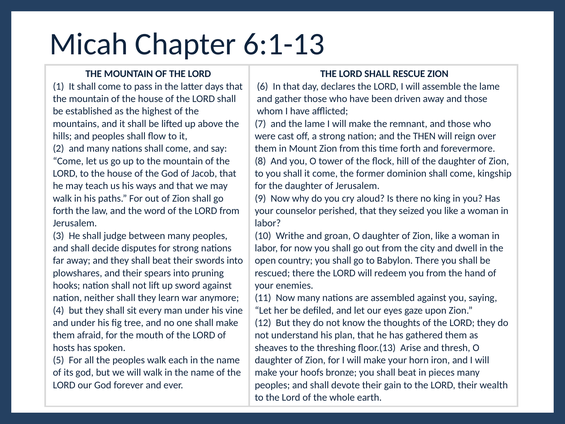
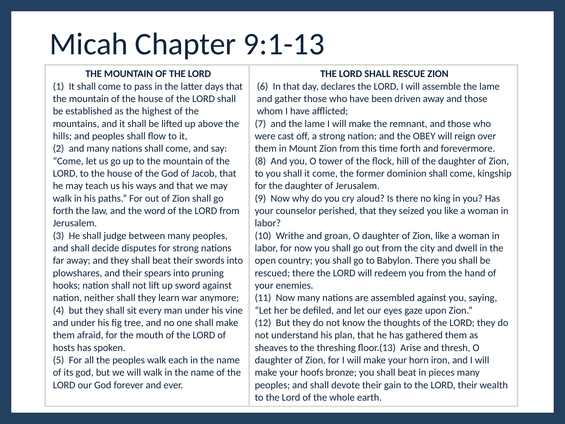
6:1-13: 6:1-13 -> 9:1-13 (284, 44)
THEN: THEN -> OBEY (424, 136)
